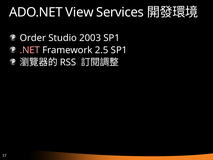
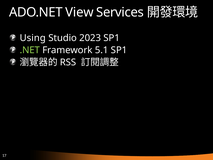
Order: Order -> Using (33, 38)
2003: 2003 -> 2023 (90, 38)
.NET colour: pink -> light green (30, 50)
2.5: 2.5 -> 5.1 (102, 50)
